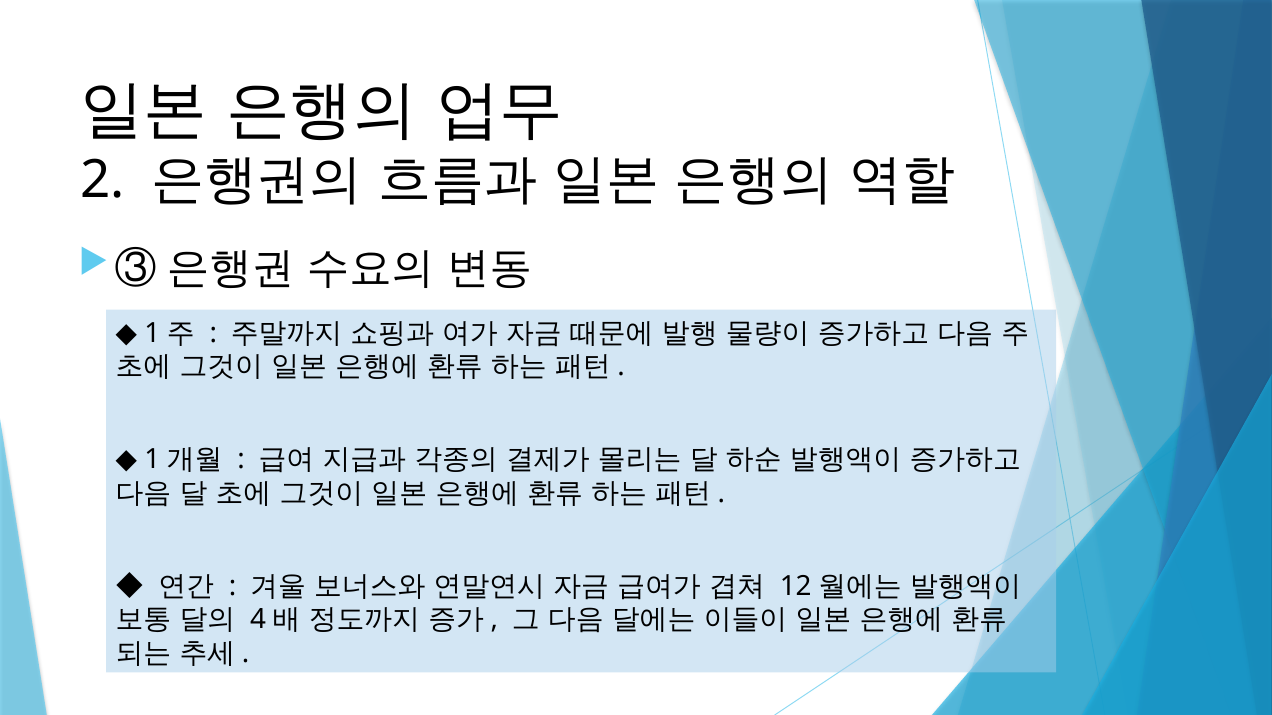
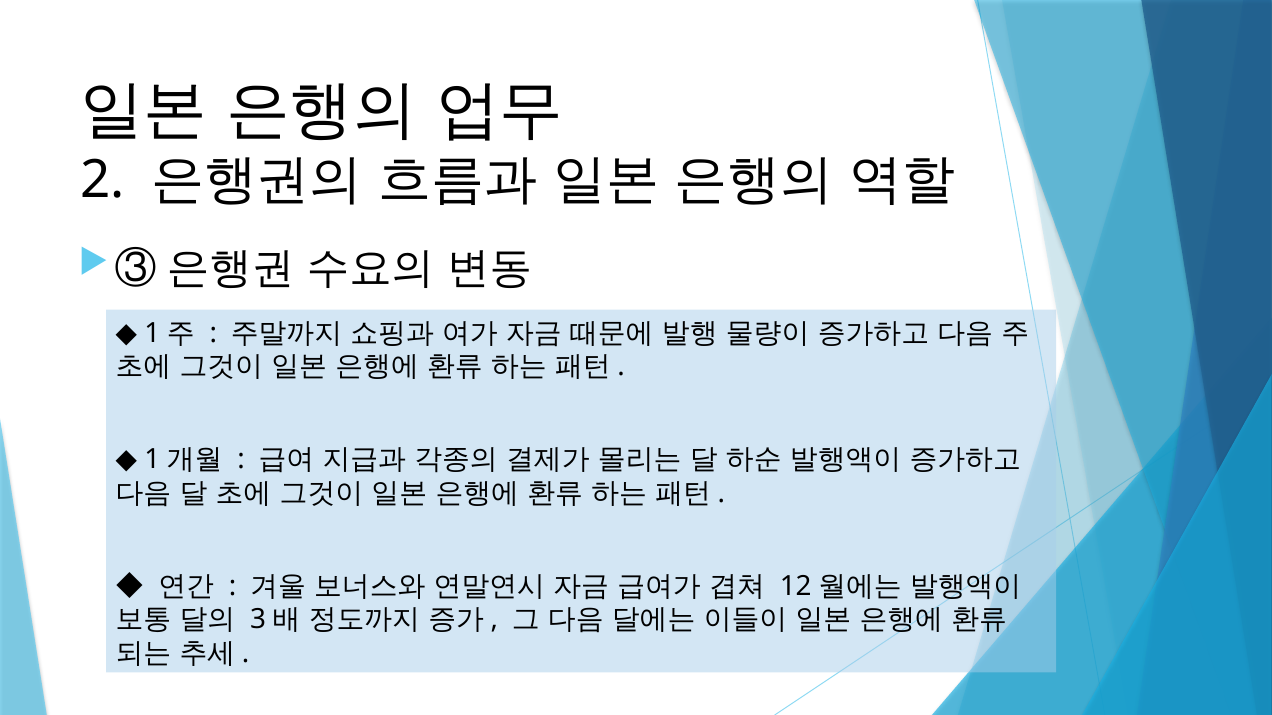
4: 4 -> 3 (258, 620)
